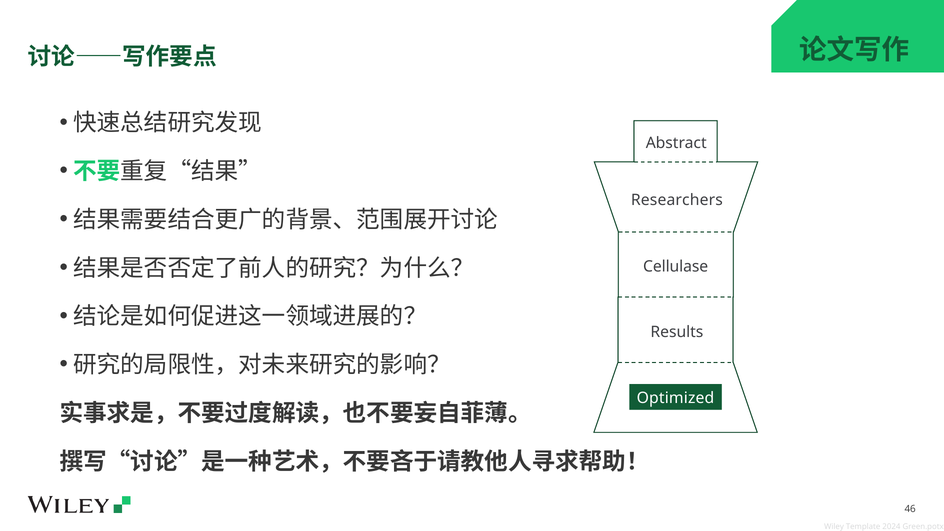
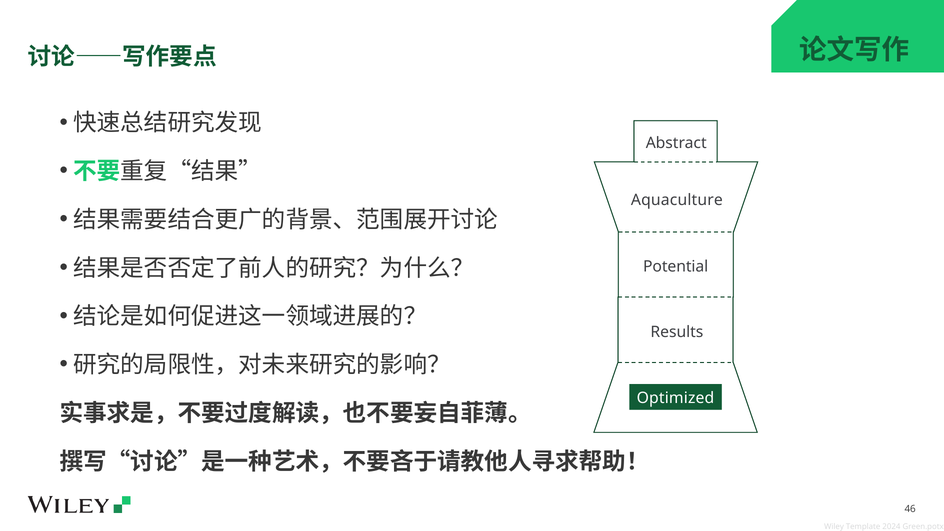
Researchers: Researchers -> Aquaculture (677, 200)
Cellulase: Cellulase -> Potential (676, 267)
